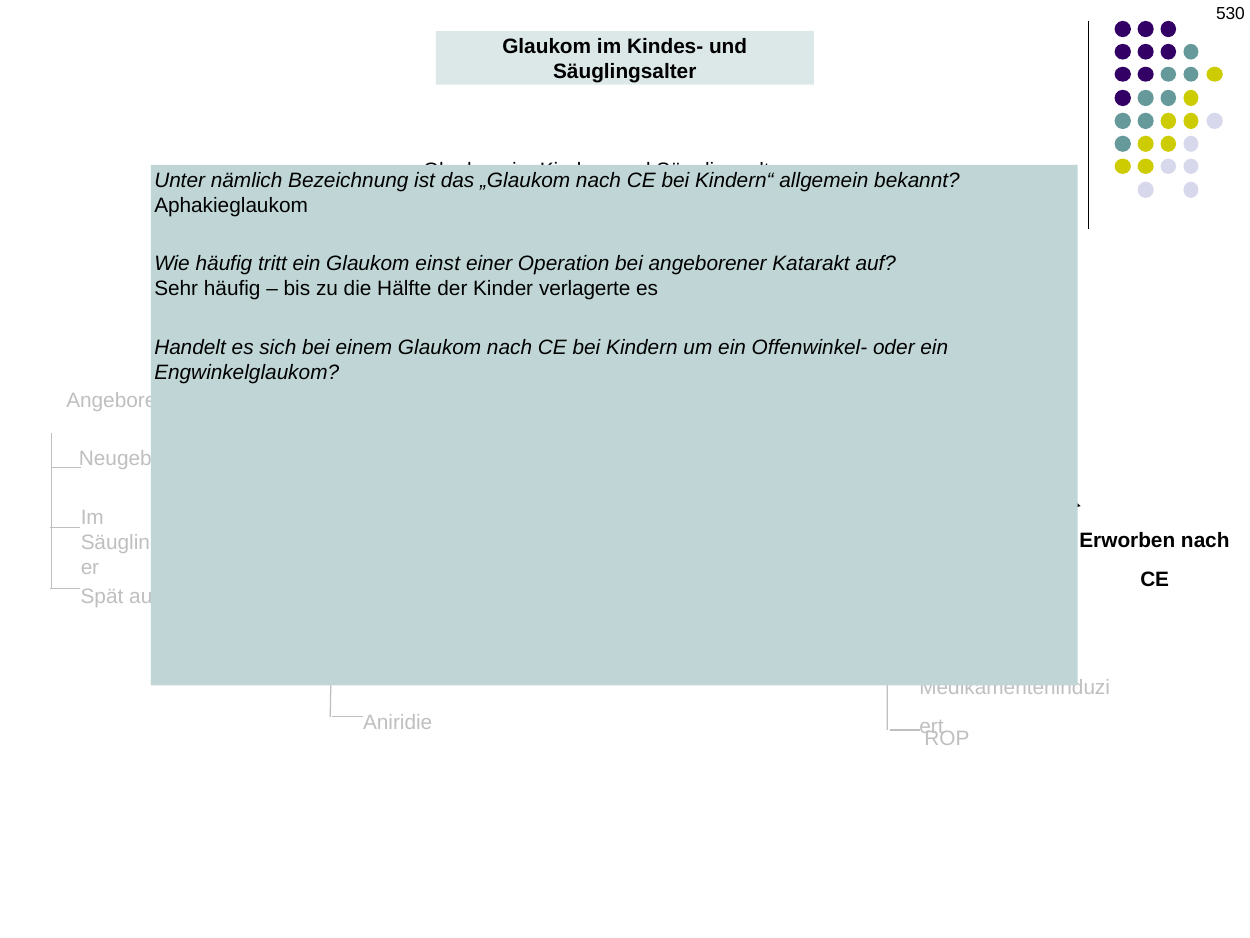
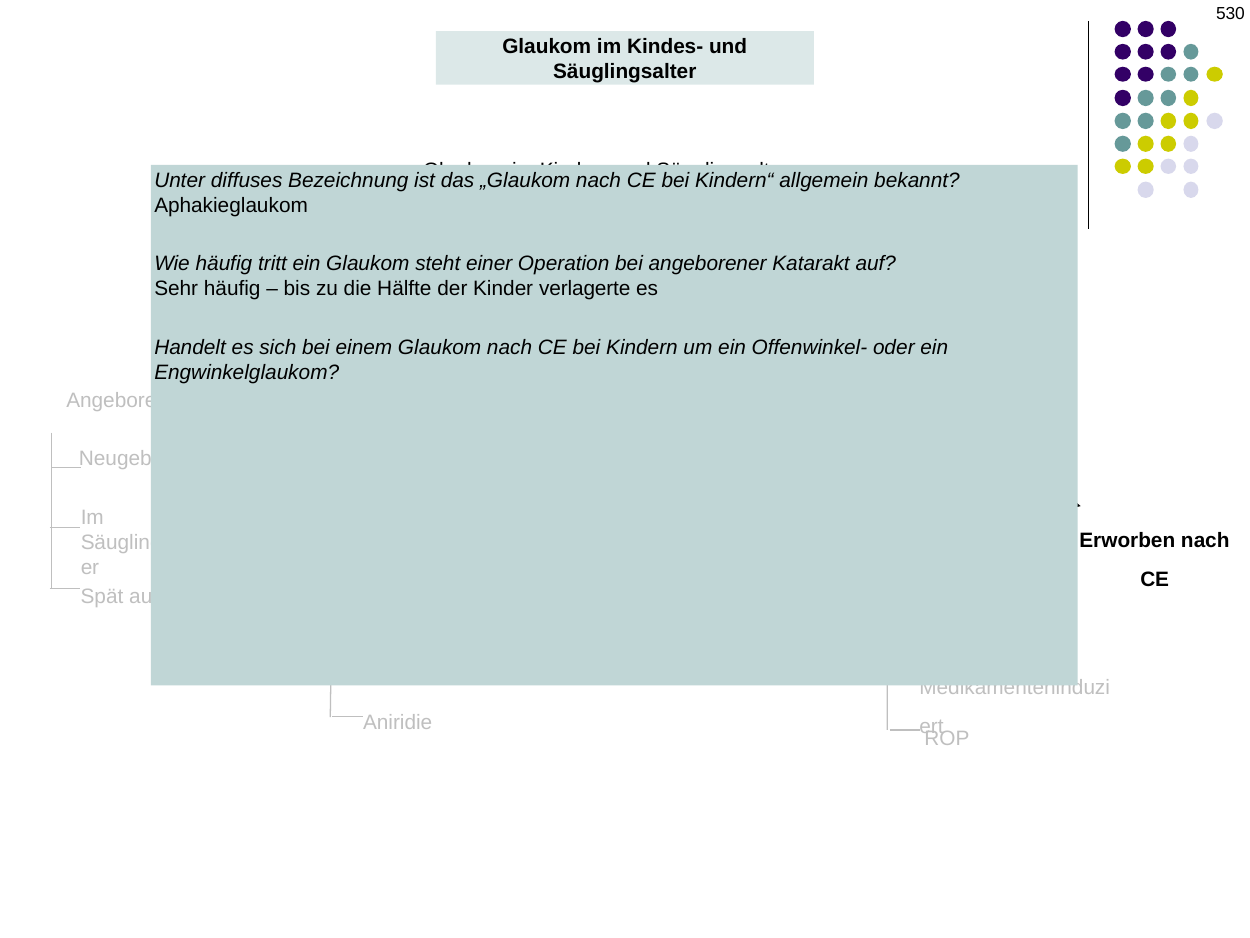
nämlich: nämlich -> diffuses (247, 181)
einst: einst -> steht (438, 264)
